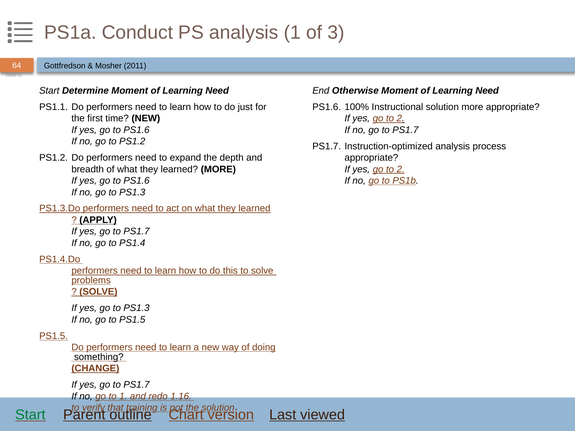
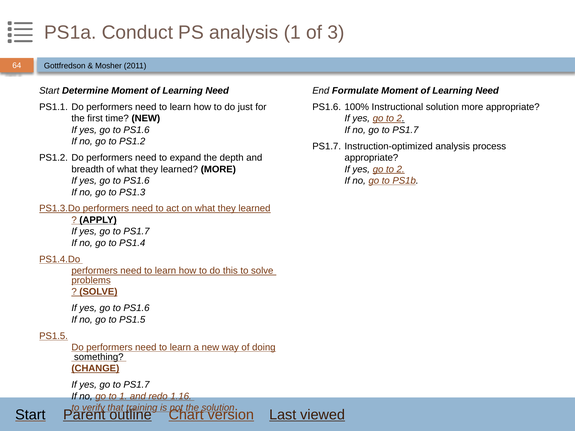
Otherwise: Otherwise -> Formulate (355, 91)
PS1.3: PS1.3 -> PS1.6 (136, 308)
Start colour: green -> black (30, 415)
